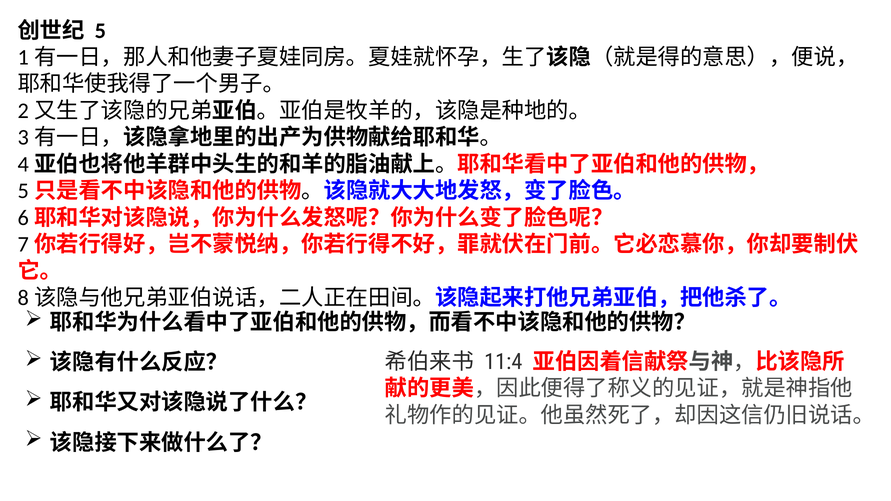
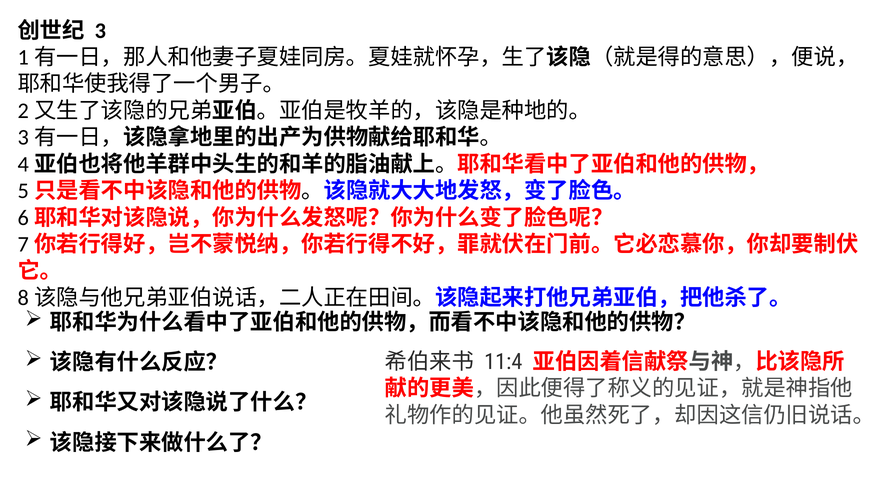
5: 5 -> 3 (100, 31)
